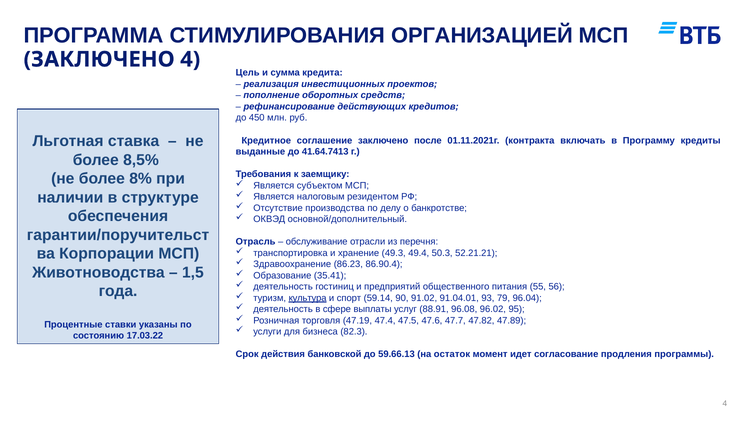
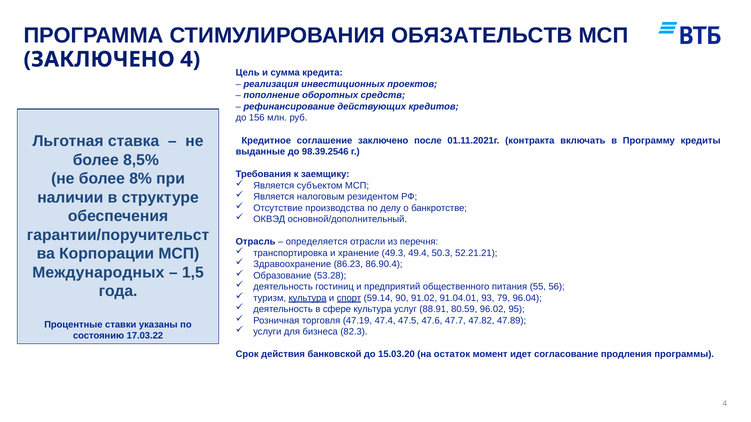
ОРГАНИЗАЦИЕЙ: ОРГАНИЗАЦИЕЙ -> ОБЯЗАТЕЛЬСТВ (482, 36)
450: 450 -> 156 (257, 118)
41.64.7413: 41.64.7413 -> 98.39.2546 (325, 152)
обслуживание: обслуживание -> определяется (317, 242)
Животноводства: Животноводства -> Международных (98, 273)
35.41: 35.41 -> 53.28 (330, 276)
спорт underline: none -> present (349, 298)
сфере выплаты: выплаты -> культура (373, 310)
96.08: 96.08 -> 80.59 (464, 310)
59.66.13: 59.66.13 -> 15.03.20 (396, 355)
